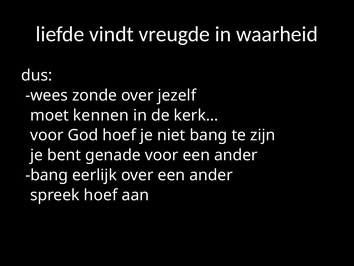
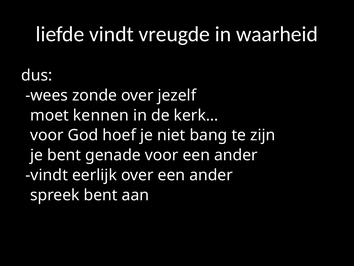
bang: bang -> vindt (47, 175)
spreek hoef: hoef -> bent (101, 195)
